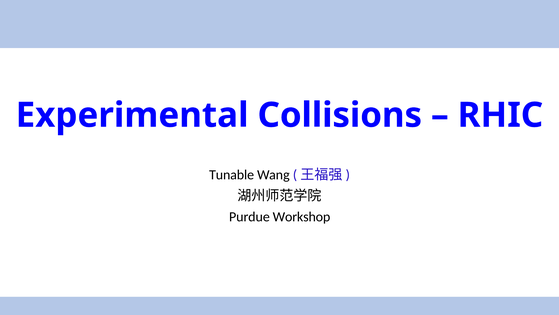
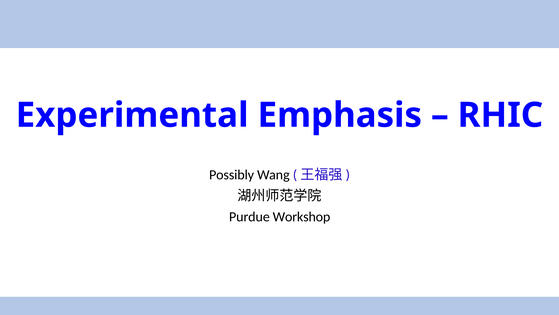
Collisions: Collisions -> Emphasis (340, 115)
Tunable: Tunable -> Possibly (232, 175)
